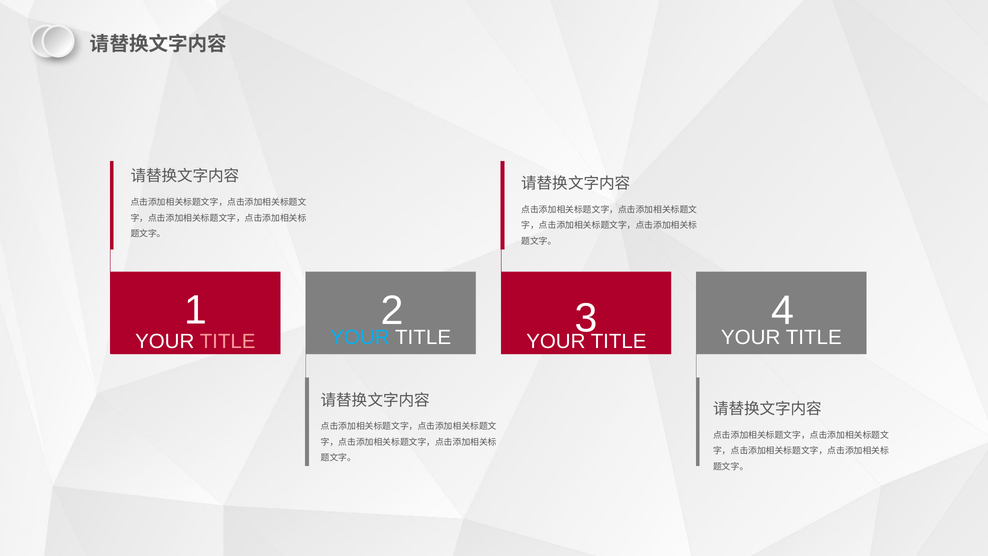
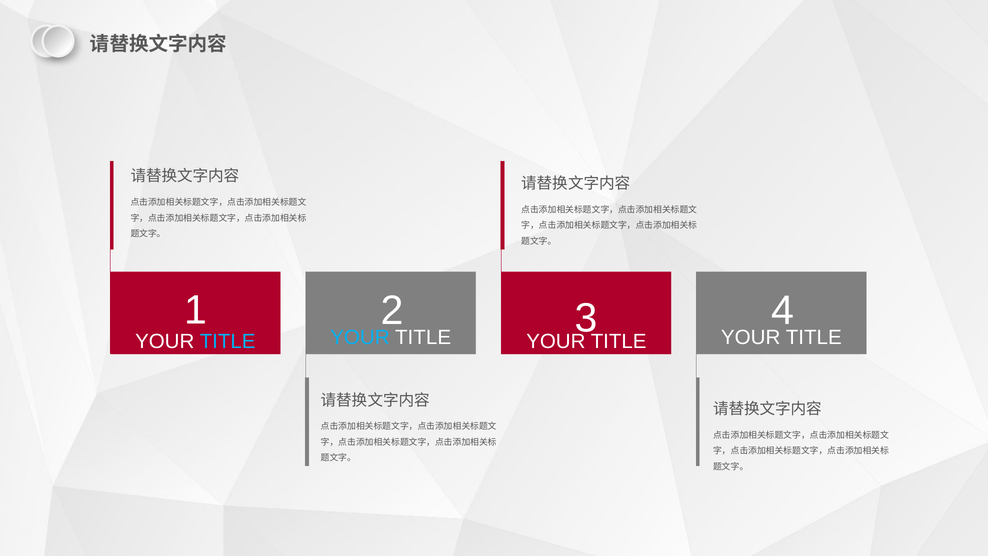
TITLE colour: pink -> light blue (228, 341)
